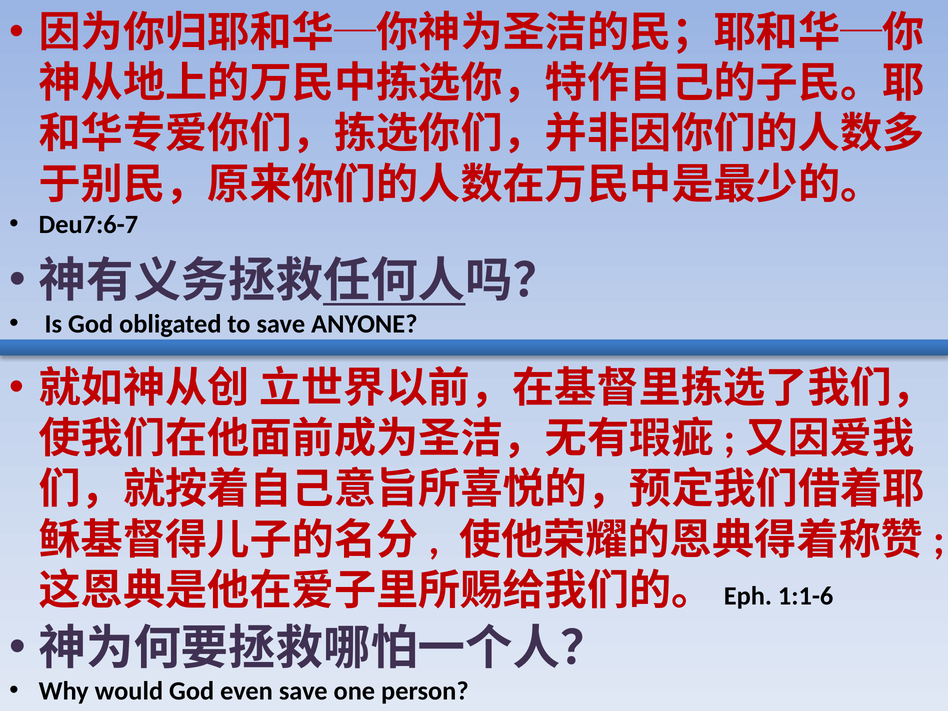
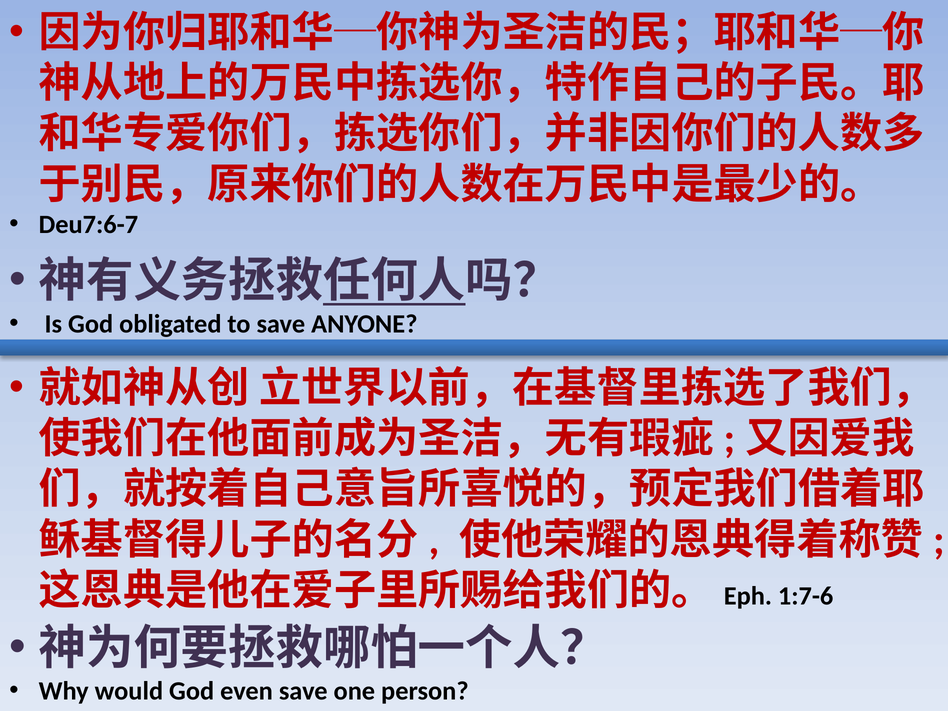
1:1-6: 1:1-6 -> 1:7-6 (806, 596)
